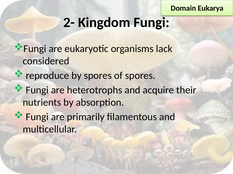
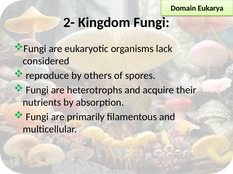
by spores: spores -> others (98, 76)
